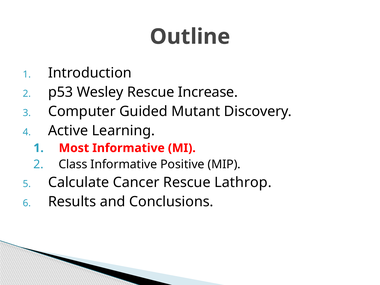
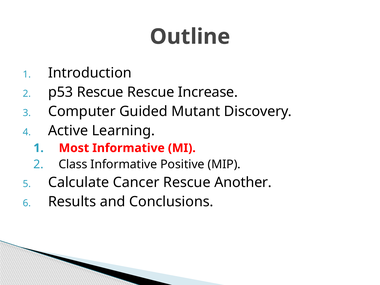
p53 Wesley: Wesley -> Rescue (100, 92)
Lathrop: Lathrop -> Another (243, 182)
